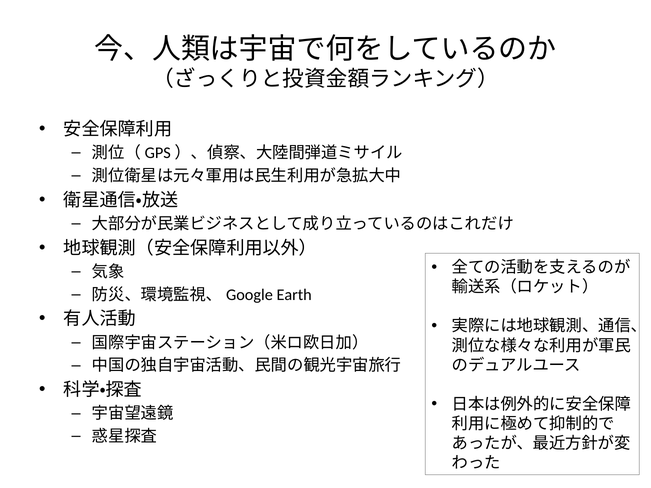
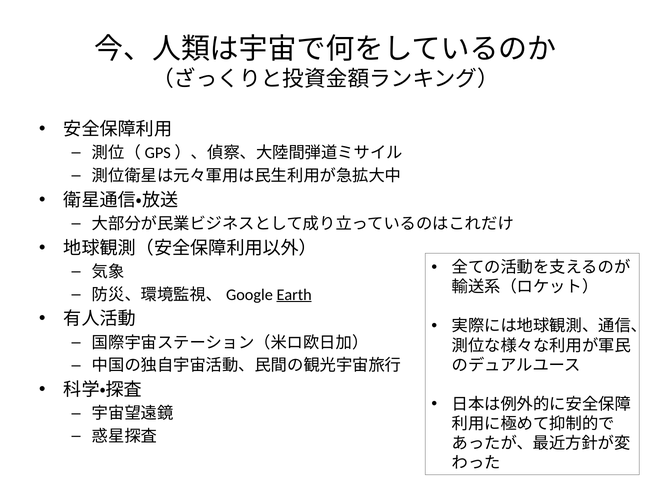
Earth underline: none -> present (294, 295)
